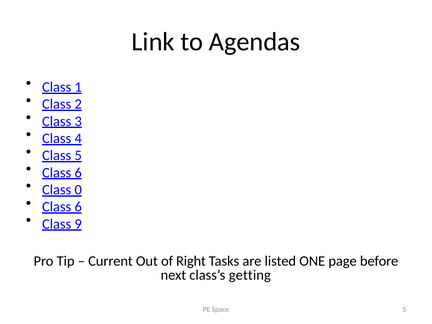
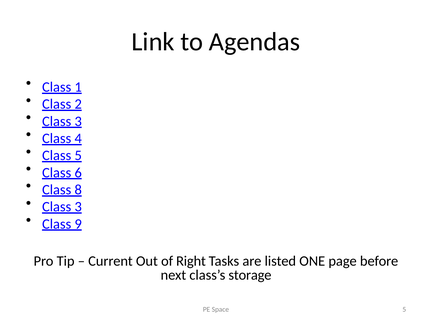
0: 0 -> 8 (78, 190)
6: 6 -> 3 (78, 207)
getting: getting -> storage (250, 275)
